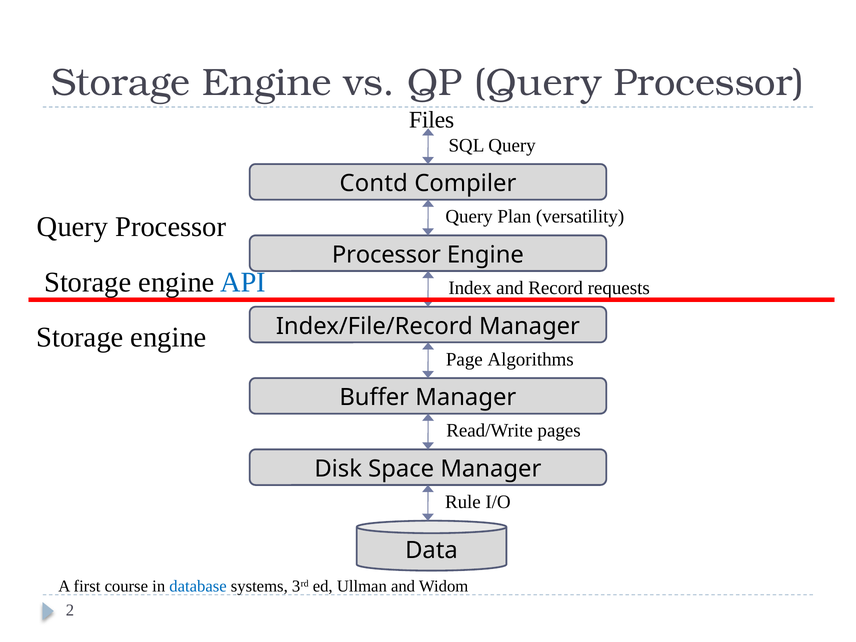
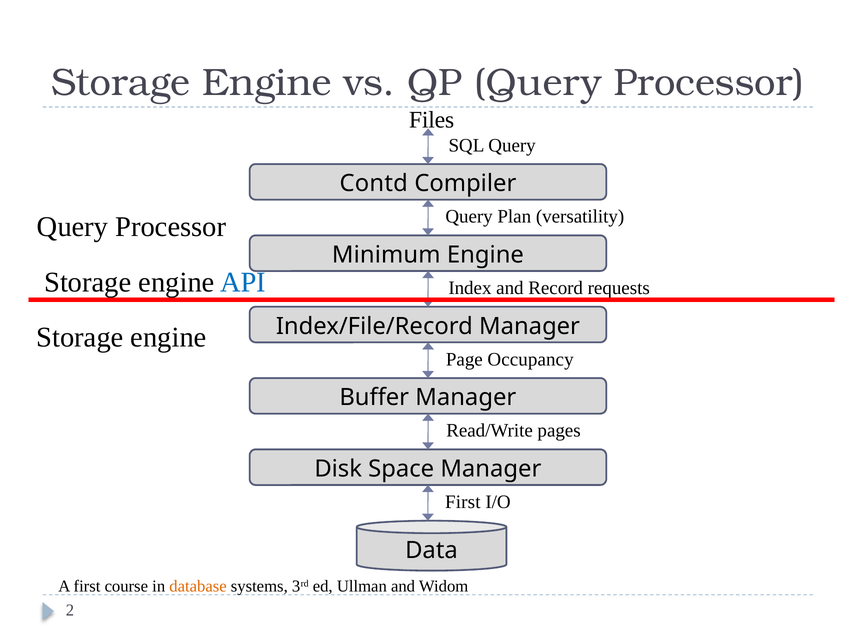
Processor: Processor -> Minimum (386, 255)
Algorithms: Algorithms -> Occupancy (531, 359)
Rule: Rule -> First (463, 502)
database colour: blue -> orange (198, 586)
